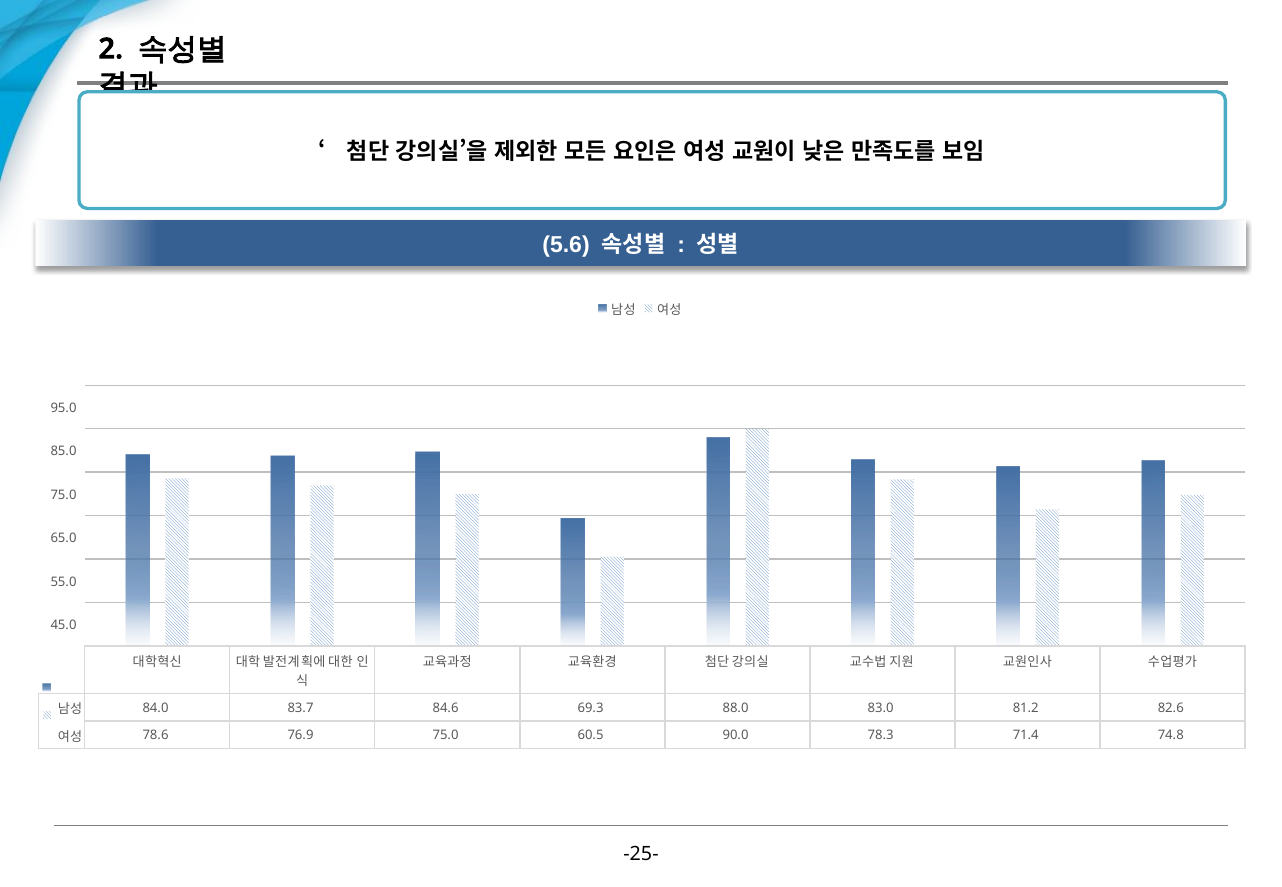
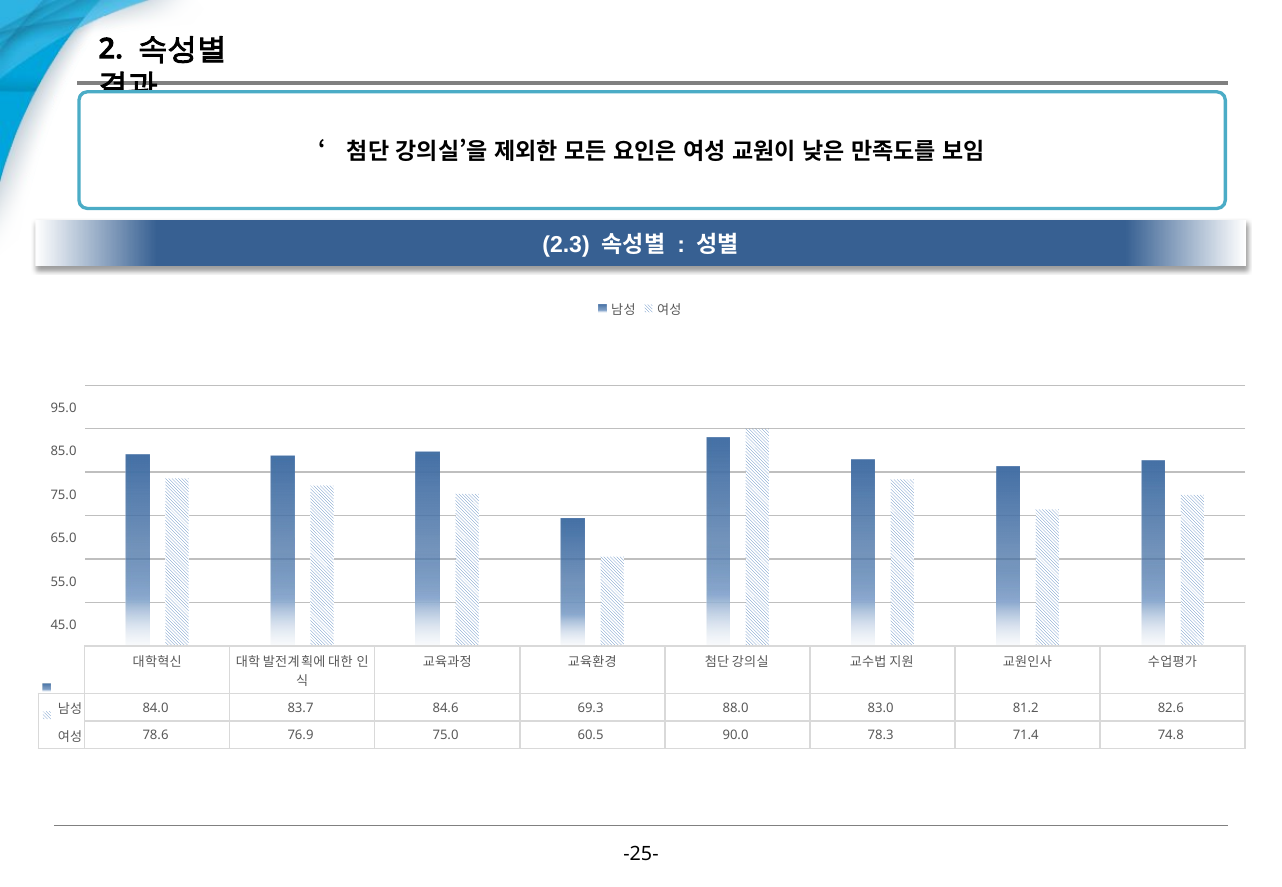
5.6: 5.6 -> 2.3 (566, 245)
